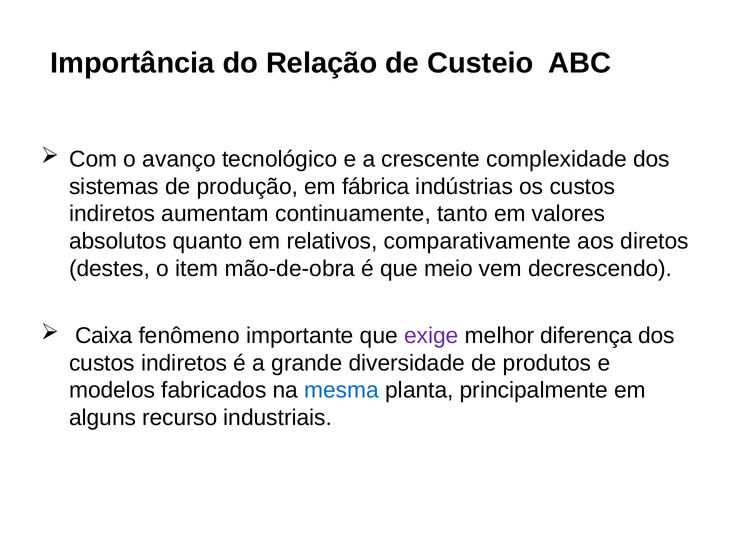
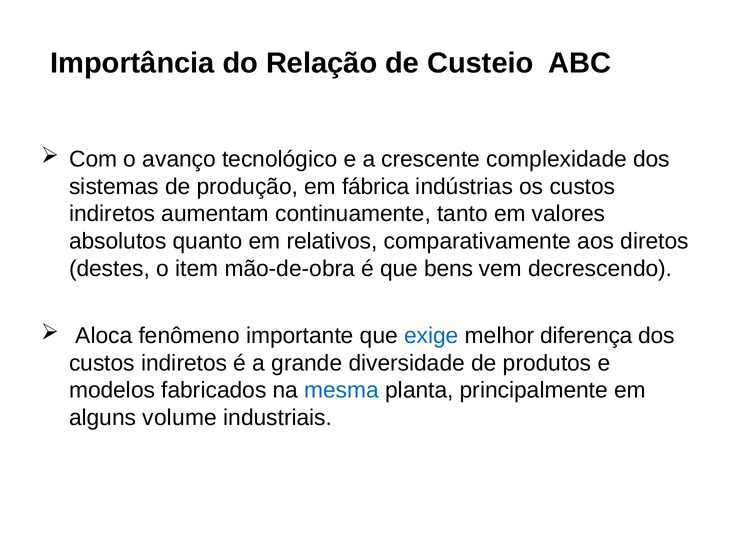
meio: meio -> bens (449, 269)
Caixa: Caixa -> Aloca (104, 336)
exige colour: purple -> blue (431, 336)
recurso: recurso -> volume (180, 418)
